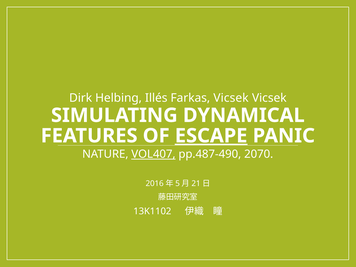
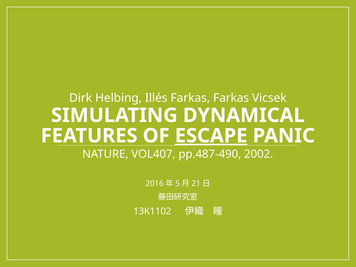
Farkas Vicsek: Vicsek -> Farkas (231, 98)
VOL407 underline: present -> none (153, 154)
2070: 2070 -> 2002 (259, 154)
